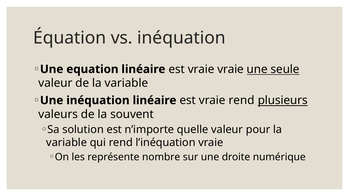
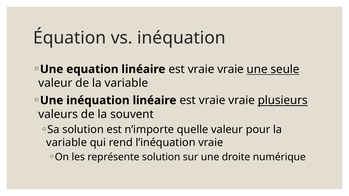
rend: rend -> vraie (242, 101)
représente nombre: nombre -> solution (161, 157)
